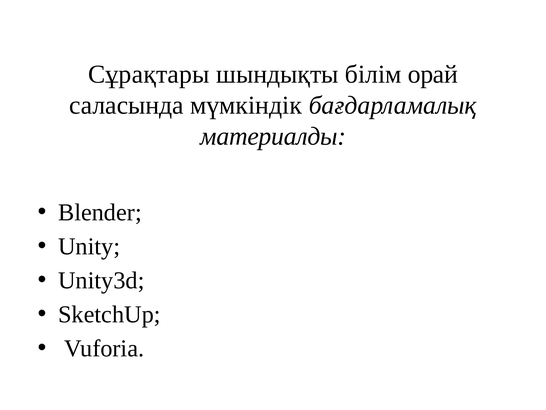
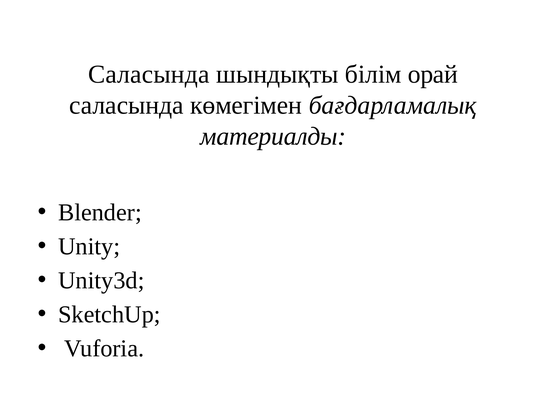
Сұрақтары: Сұрақтары -> Саласында (149, 74)
мүмкіндік: мүмкіндік -> көмегімен (246, 105)
